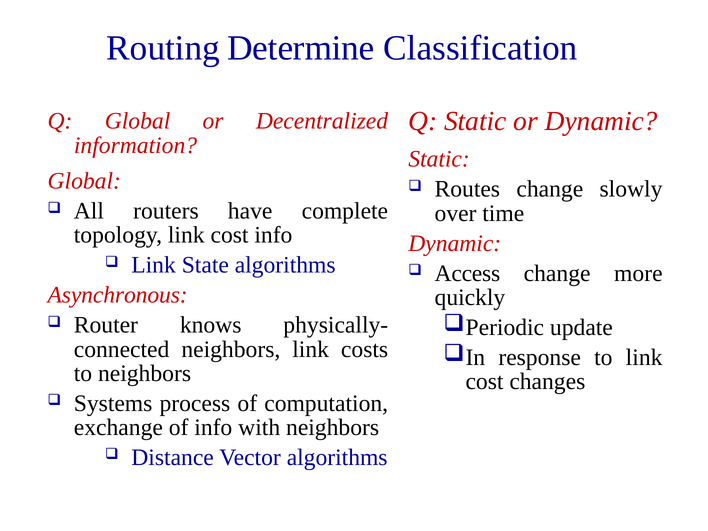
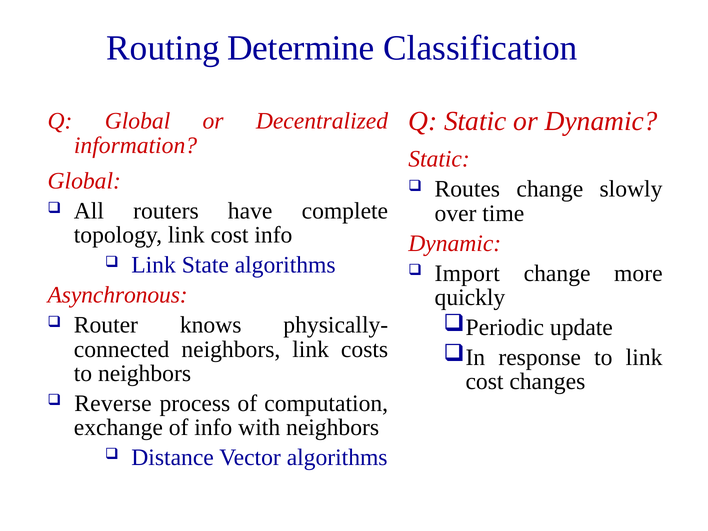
Access: Access -> Import (467, 273)
Systems: Systems -> Reverse (113, 403)
